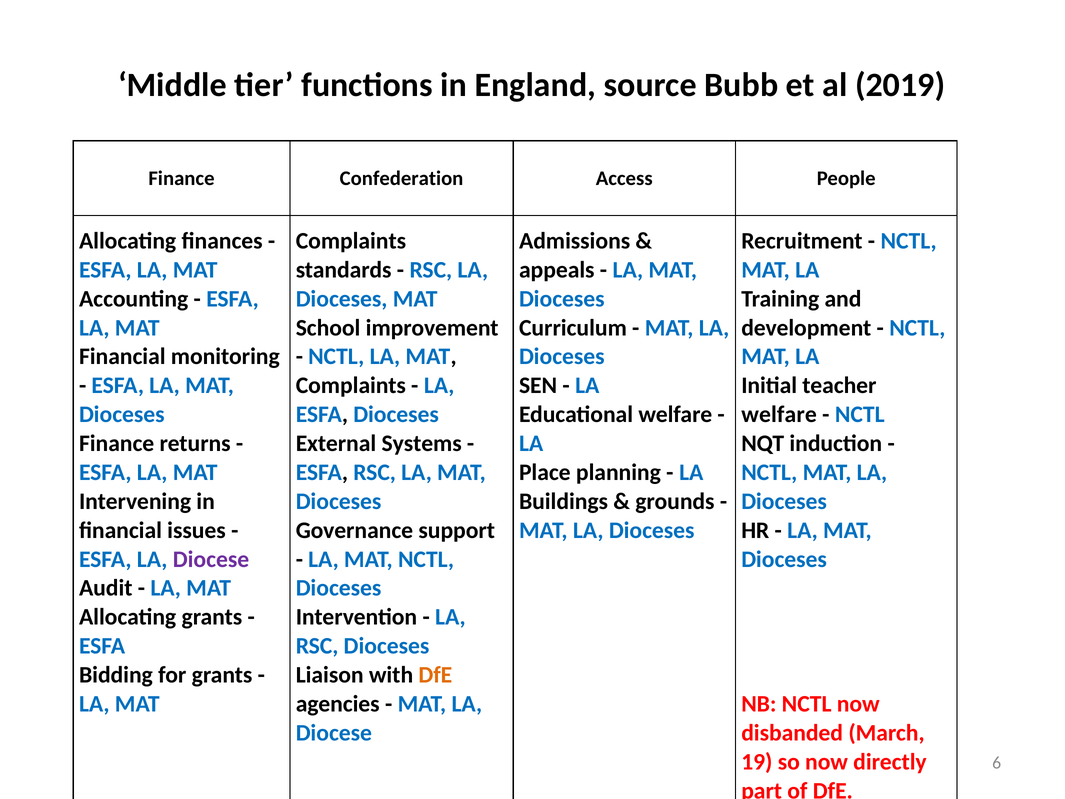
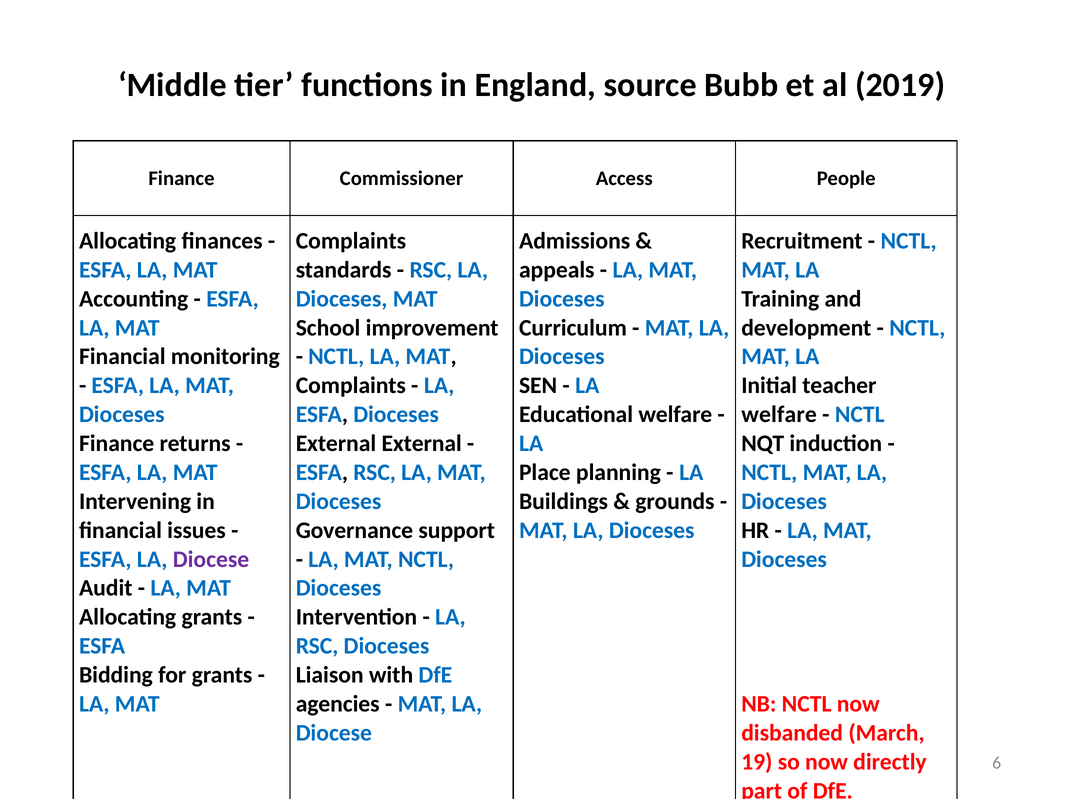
Confederation: Confederation -> Commissioner (401, 178)
External Systems: Systems -> External (422, 443)
DfE colour: orange -> blue (435, 675)
